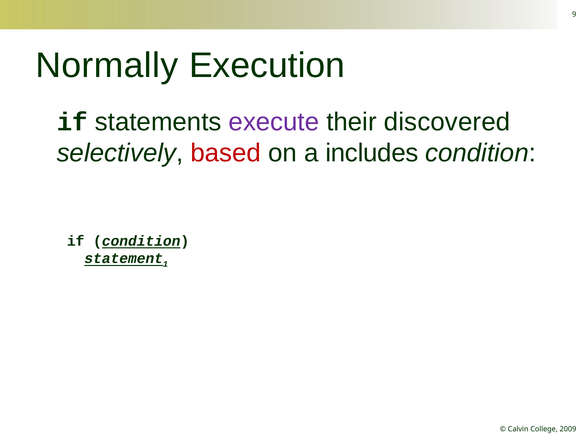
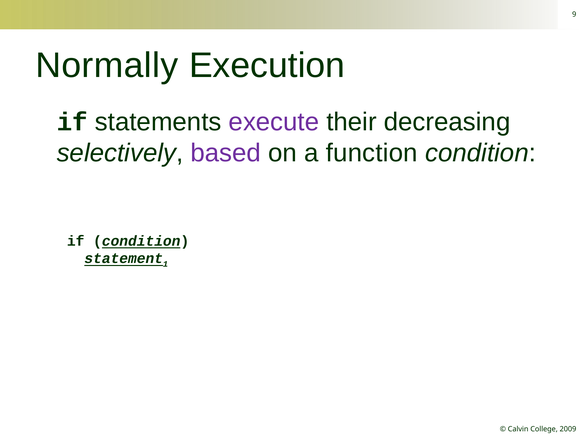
discovered: discovered -> decreasing (447, 122)
based colour: red -> purple (226, 153)
includes: includes -> function (372, 153)
